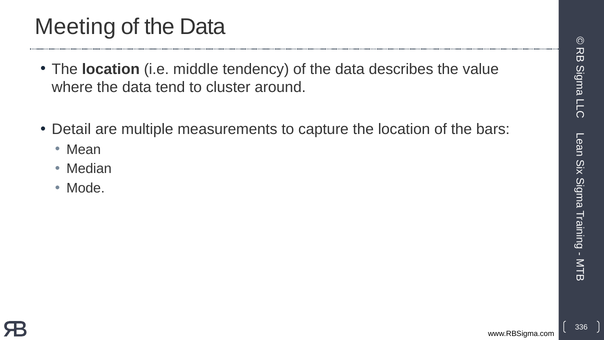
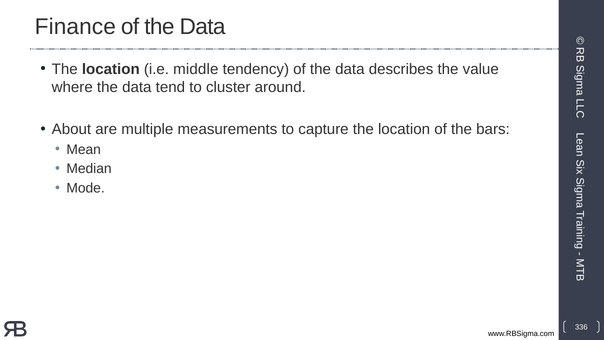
Meeting: Meeting -> Finance (75, 27)
Detail: Detail -> About (71, 129)
